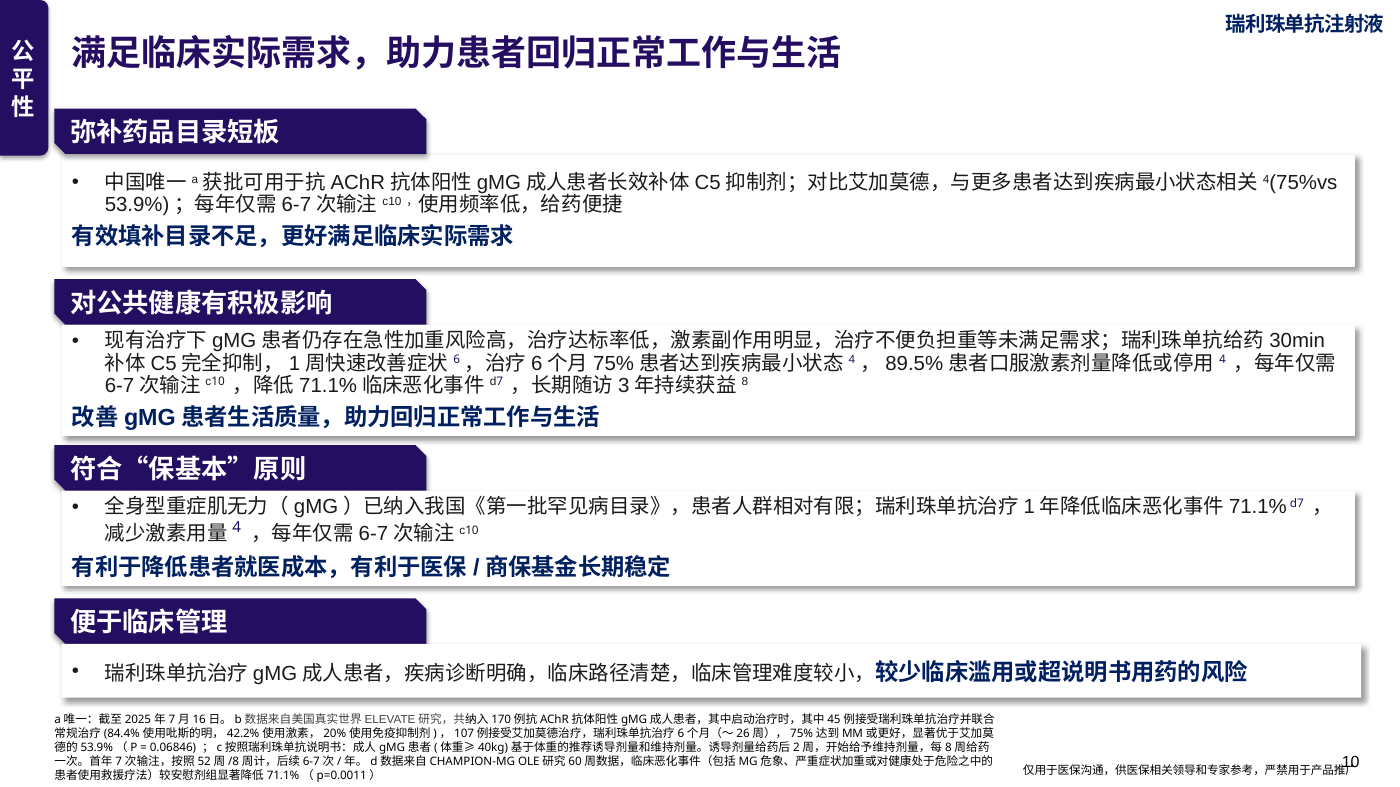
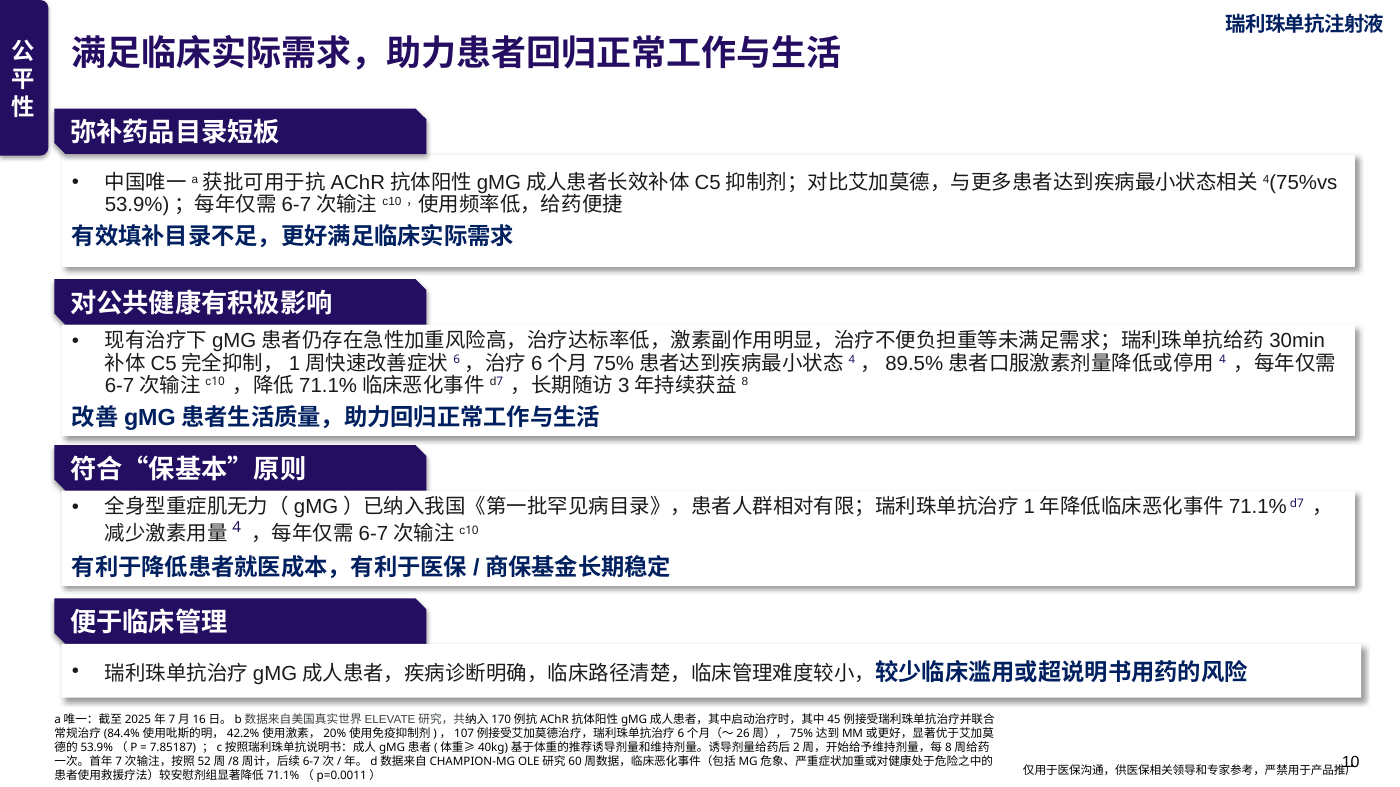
0.06846: 0.06846 -> 7.85187 (173, 748)
